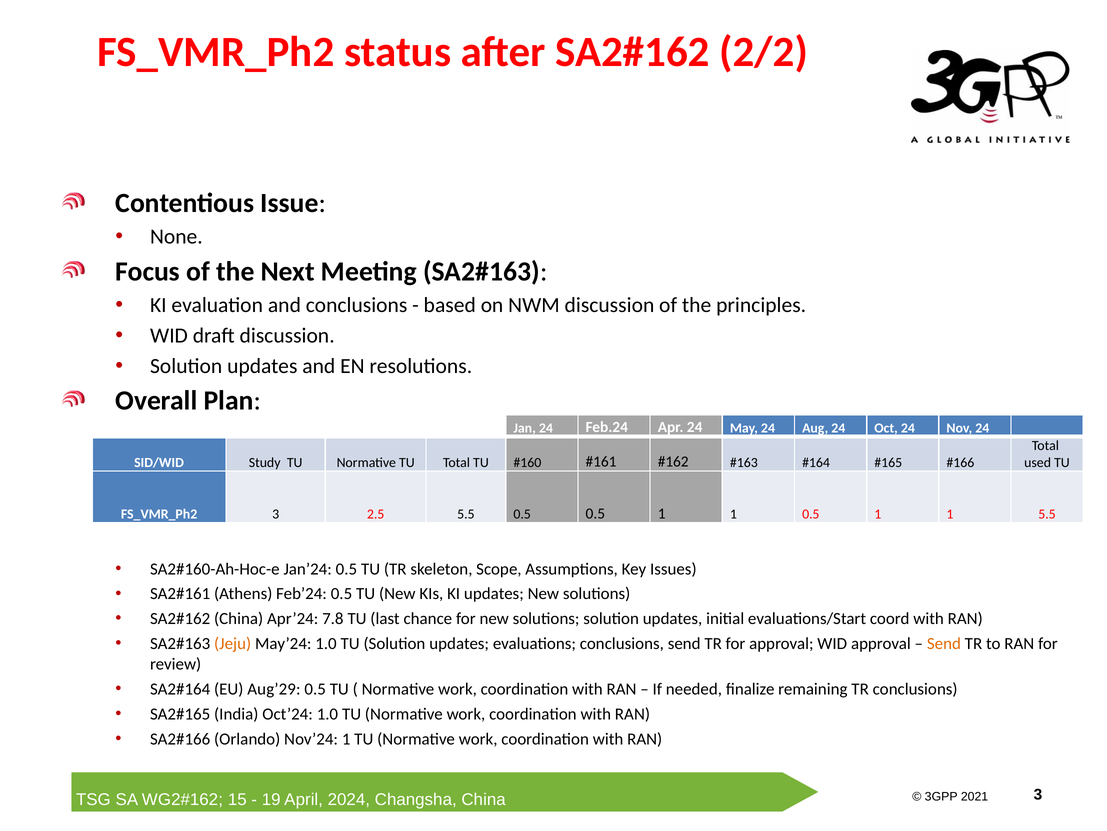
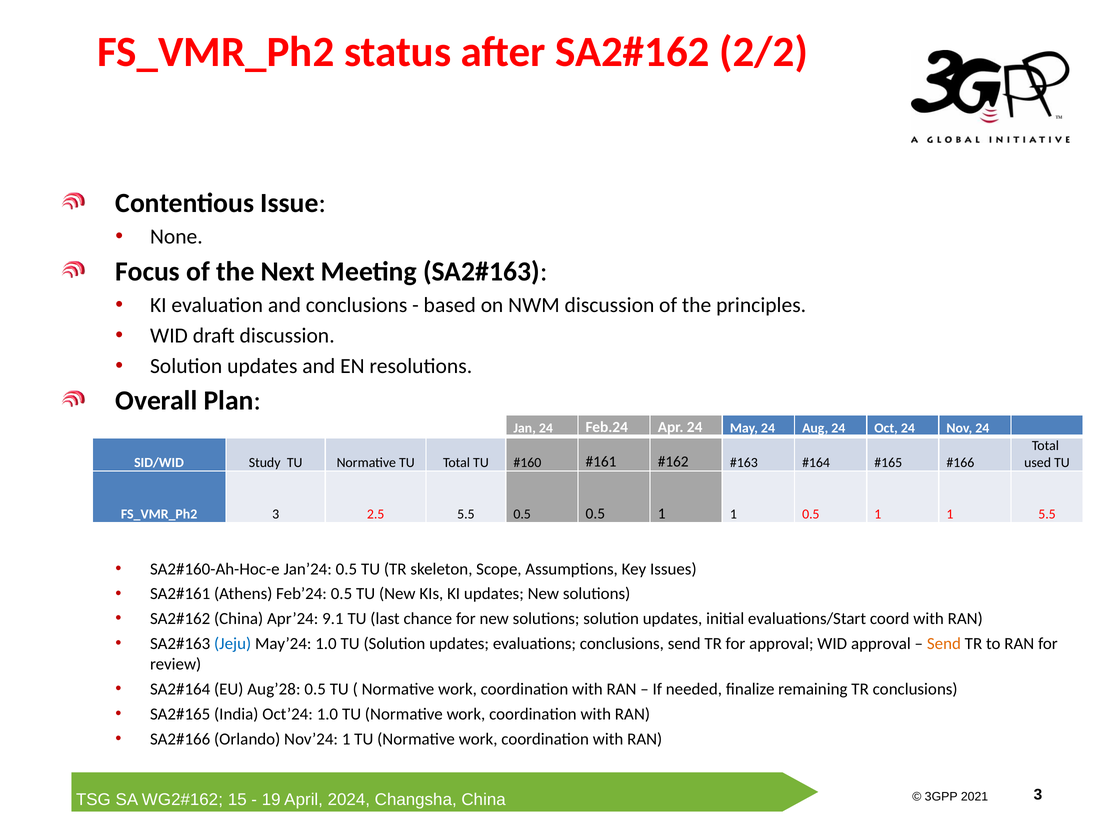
7.8: 7.8 -> 9.1 (333, 618)
Jeju colour: orange -> blue (233, 643)
Aug’29: Aug’29 -> Aug’28 (274, 688)
